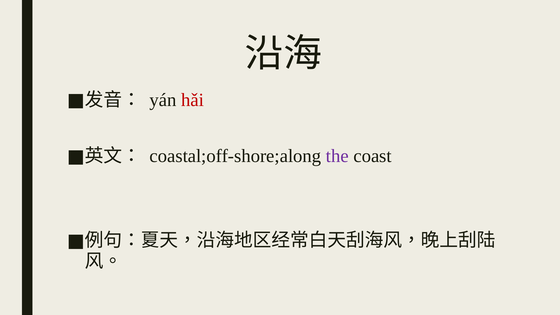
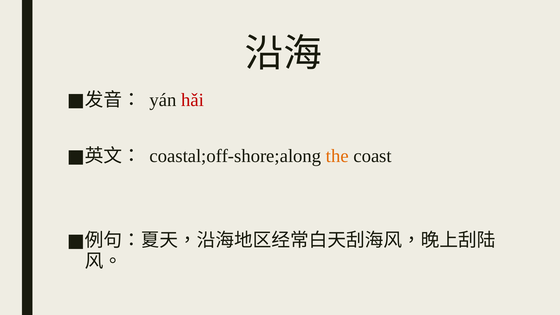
the colour: purple -> orange (337, 156)
